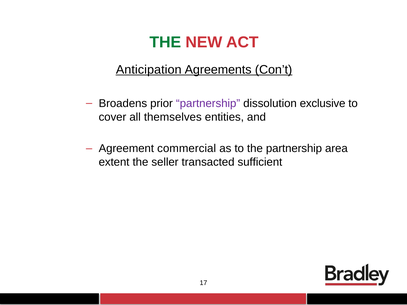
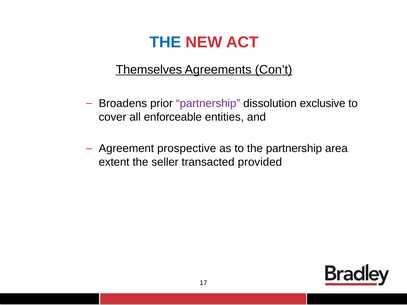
THE colour: green -> blue (165, 42)
Anticipation: Anticipation -> Themselves (149, 70)
themselves: themselves -> enforceable (173, 117)
commercial: commercial -> prospective (187, 149)
sufficient: sufficient -> provided (260, 162)
